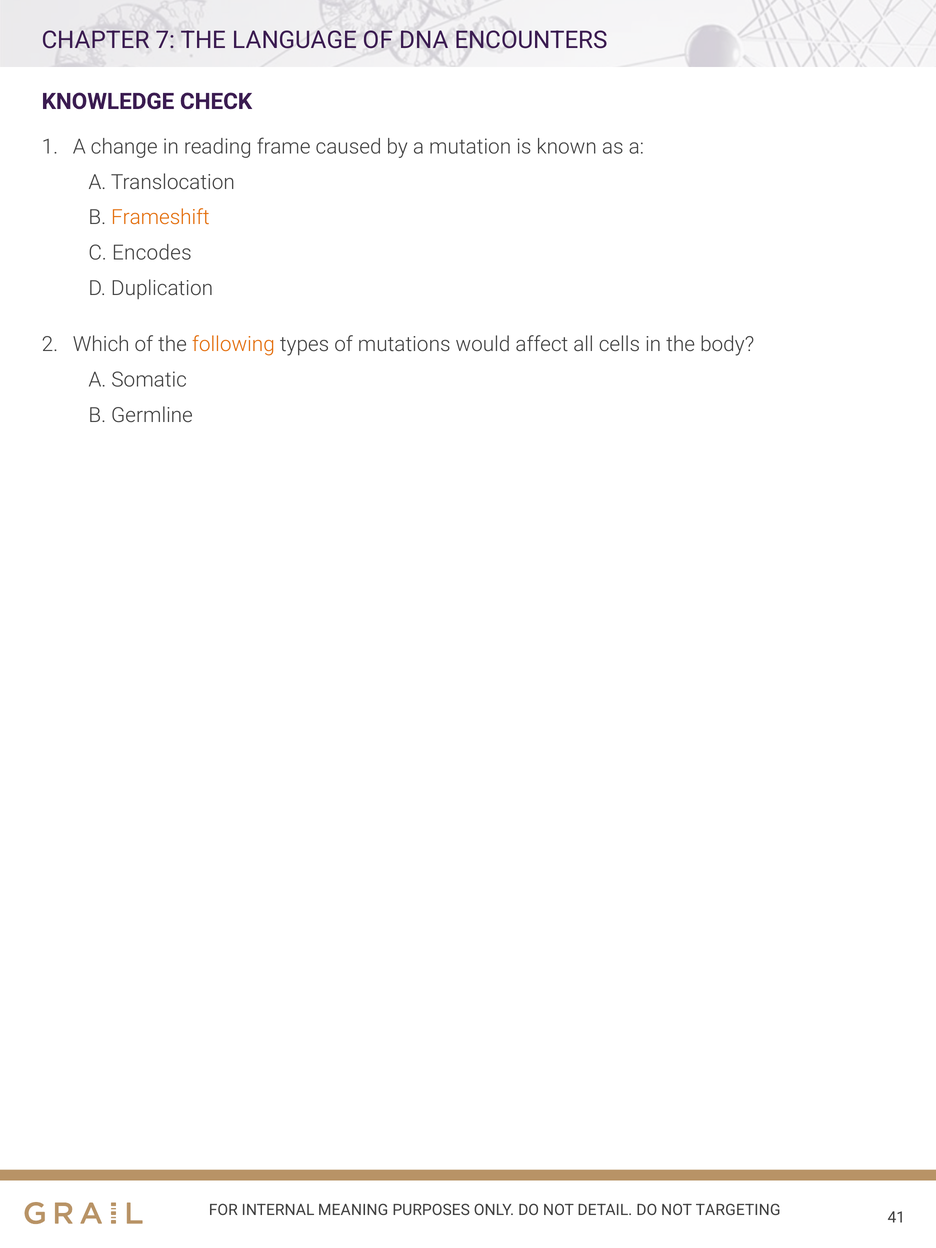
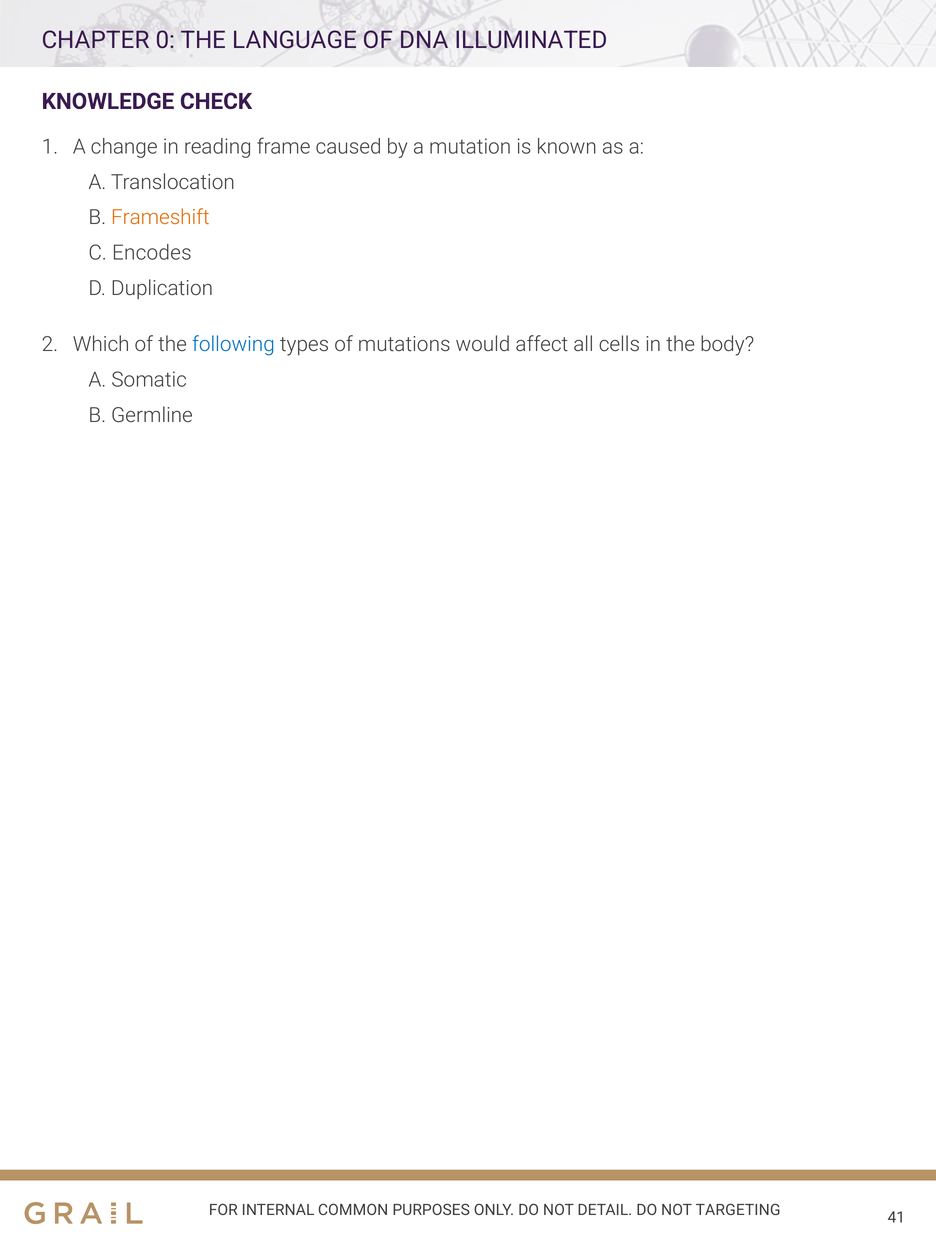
7: 7 -> 0 (165, 40)
ENCOUNTERS: ENCOUNTERS -> ILLUMINATED (531, 40)
following colour: orange -> blue (233, 345)
MEANING: MEANING -> COMMON (353, 1210)
